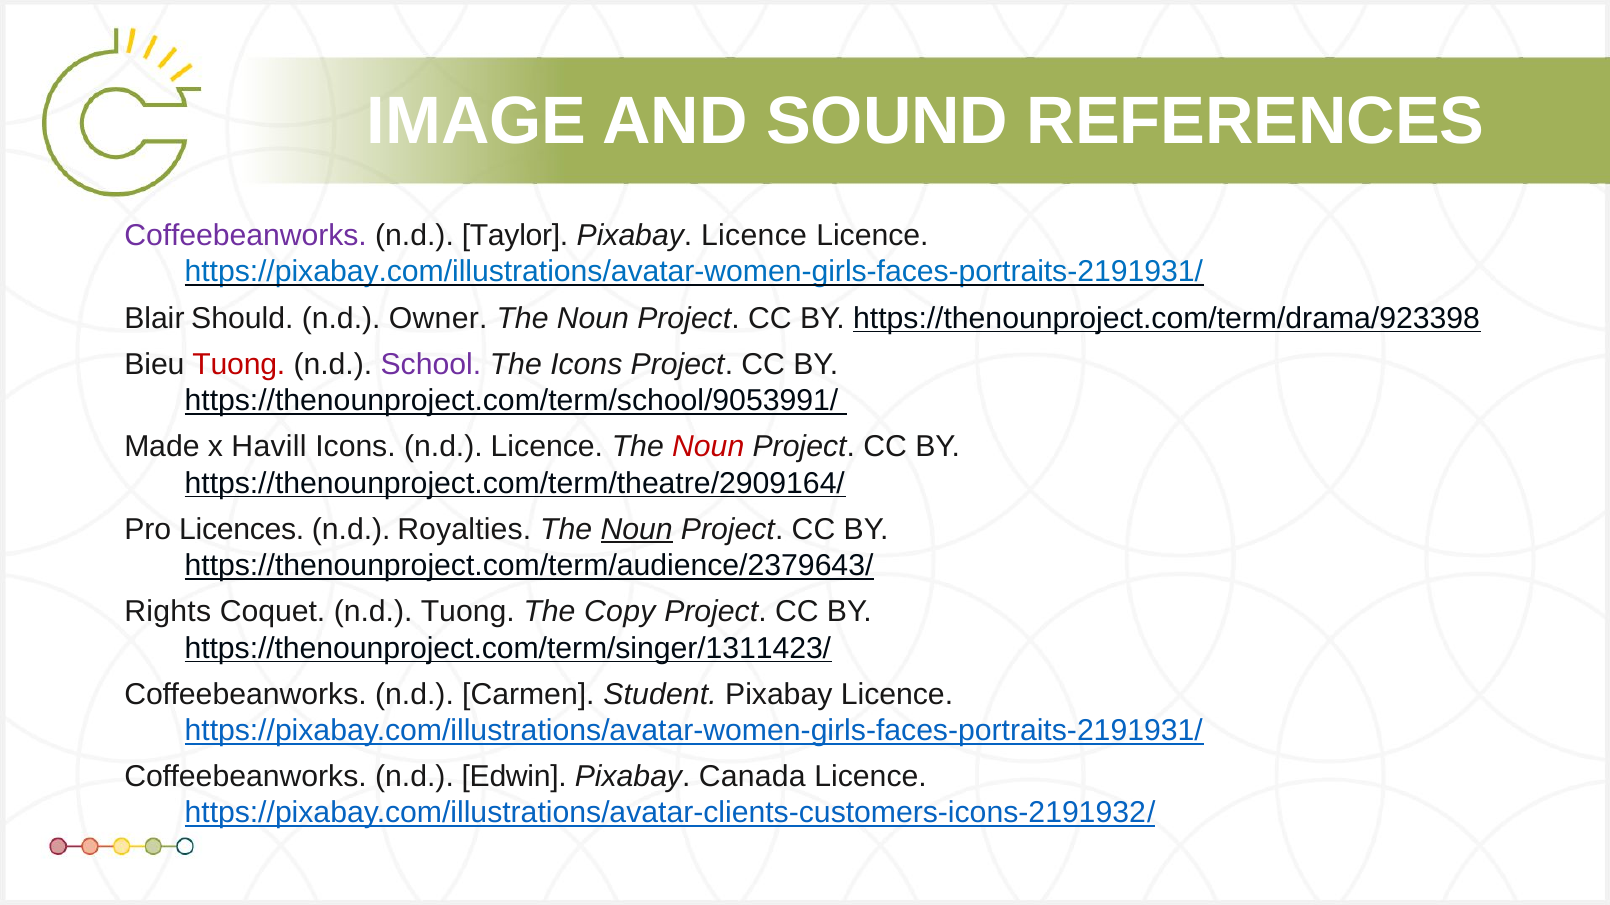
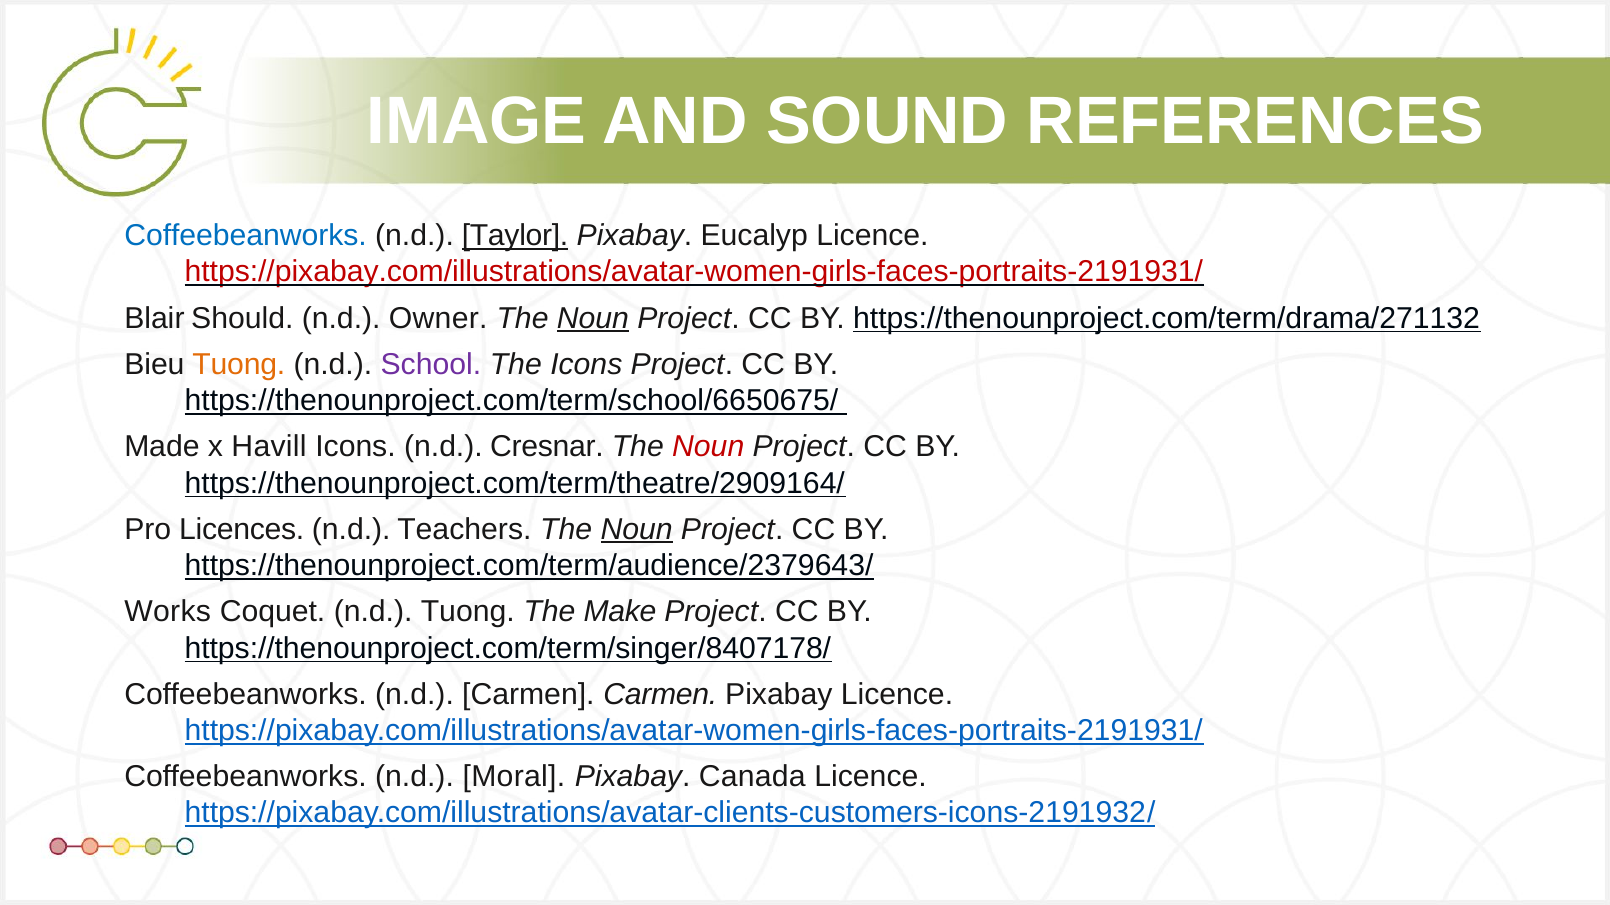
Coffeebeanworks colour: purple -> blue (246, 236)
Taylor underline: none -> present (515, 236)
Licence: Licence -> Eucalyp (754, 236)
https://pixabay.com/illustrations/avatar-women-girls-faces-portraits-2191931/ colour: blue -> red (694, 272)
Noun underline: none -> present (593, 318)
https://thenounproject.com/term/drama/923398: https://thenounproject.com/term/drama/923398 -> https://thenounproject.com/term/drama/271132 (1167, 318)
Tuong colour: red -> orange (239, 365)
https://thenounproject.com/term/school/9053991/: https://thenounproject.com/term/school/9053991/ -> https://thenounproject.com/term/school/6650675/ (511, 401)
n.d Licence: Licence -> Cresnar (547, 447)
Royalties: Royalties -> Teachers (464, 530)
Rights: Rights -> Works (168, 612)
Copy: Copy -> Make (620, 612)
https://thenounproject.com/term/singer/1311423/: https://thenounproject.com/term/singer/1311423/ -> https://thenounproject.com/term/singer/8407178/ (508, 648)
Carmen Student: Student -> Carmen (660, 695)
Edwin: Edwin -> Moral (514, 777)
